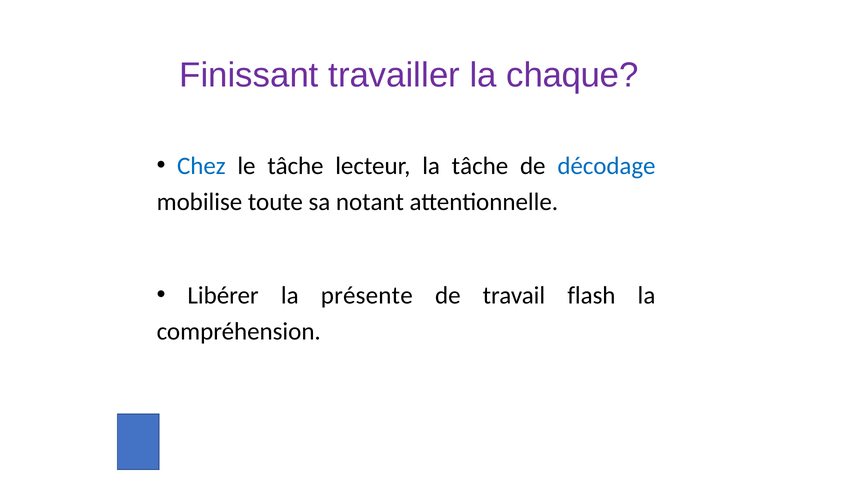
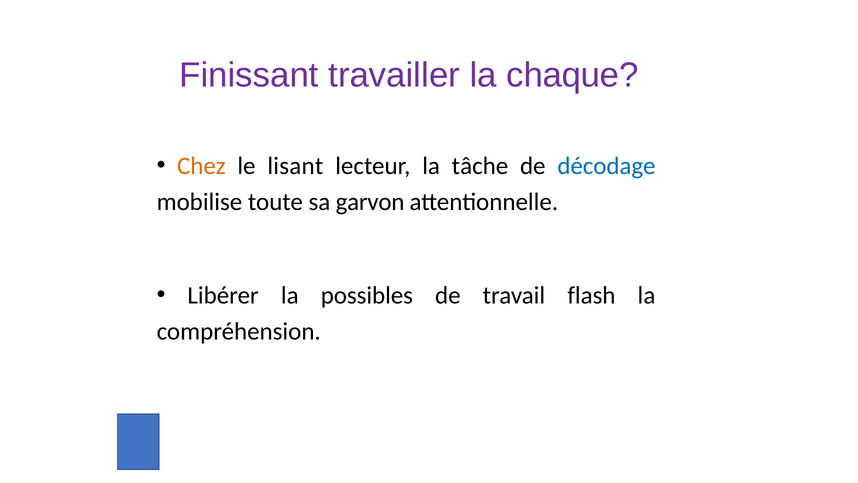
Chez colour: blue -> orange (201, 166)
le tâche: tâche -> lisant (295, 166)
notant: notant -> garvon (370, 202)
présente: présente -> possibles (367, 295)
